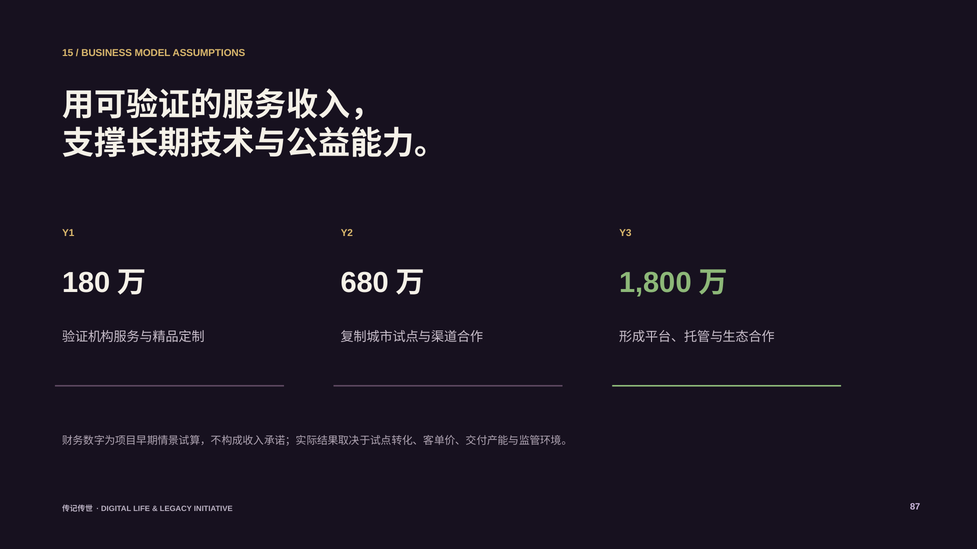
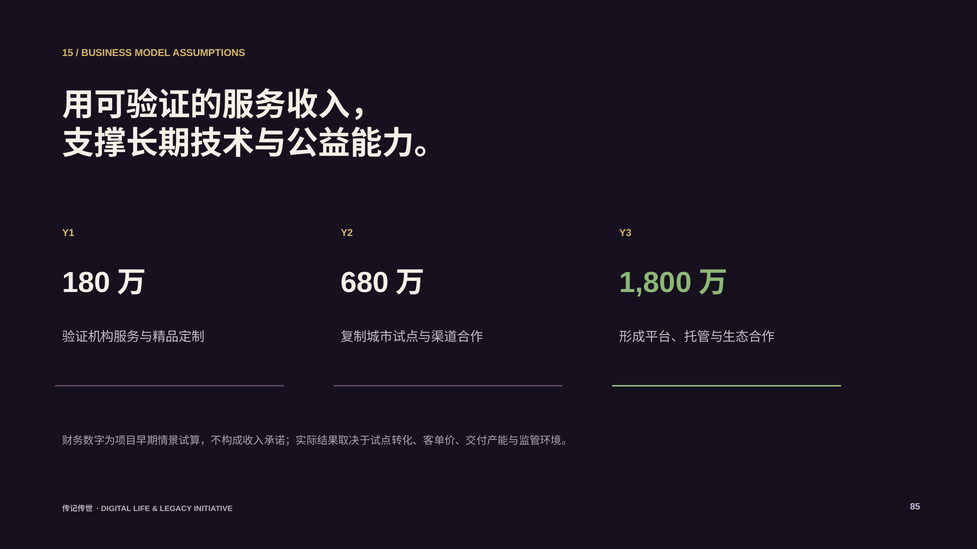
87: 87 -> 85 (915, 507)
